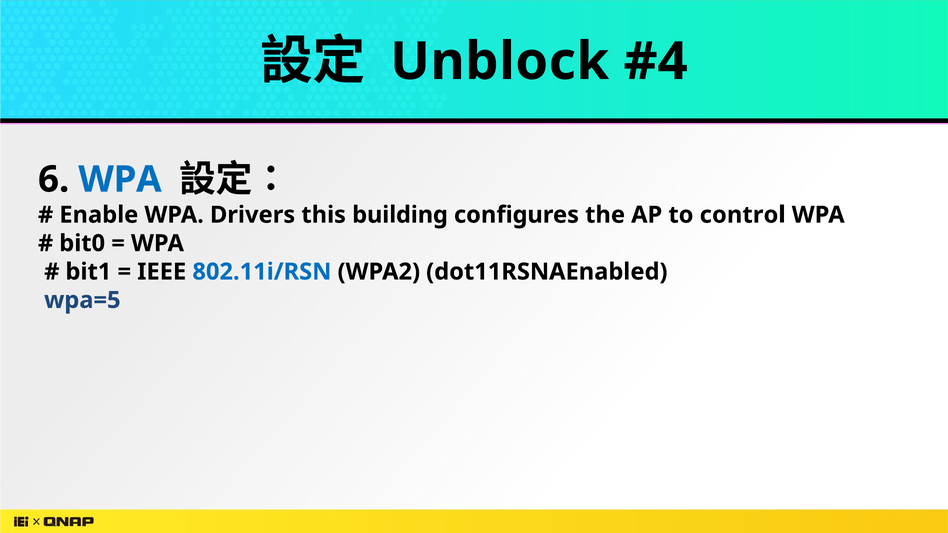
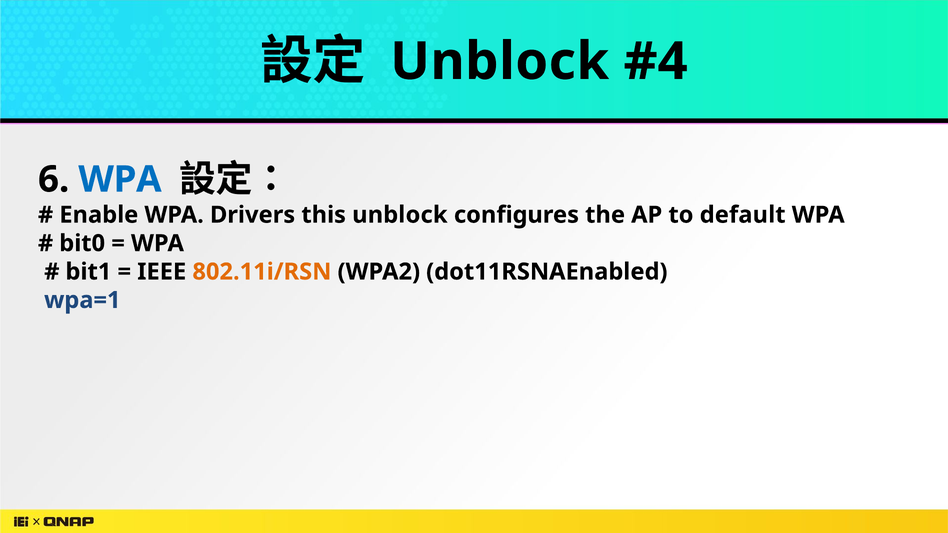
this building: building -> unblock (400, 215)
control: control -> default (743, 215)
802.11i/RSN colour: blue -> orange (262, 272)
wpa=5: wpa=5 -> wpa=1 (82, 300)
